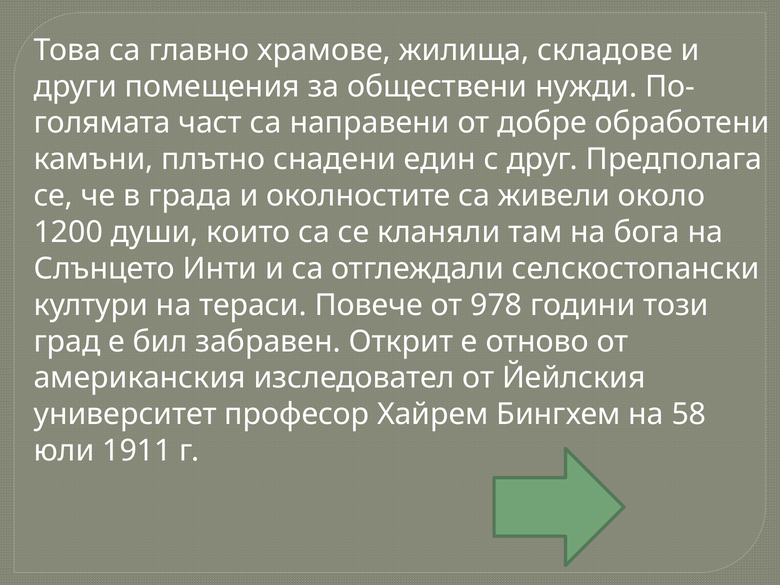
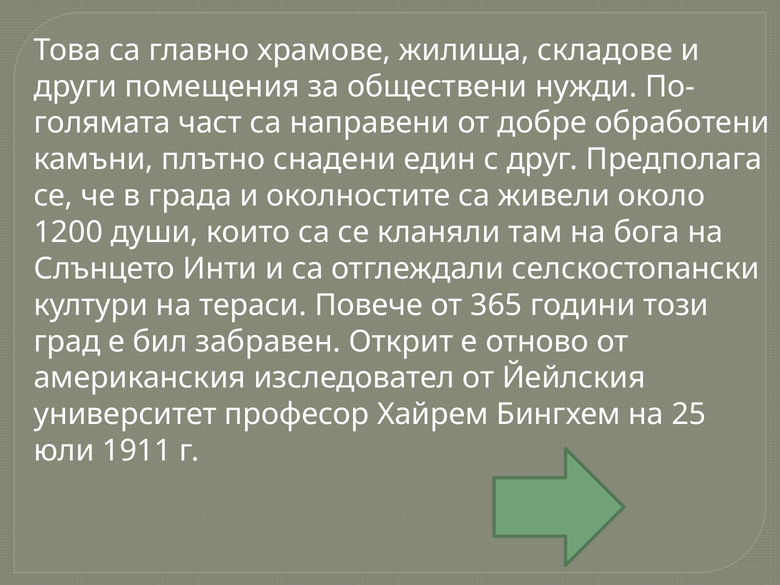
978: 978 -> 365 (496, 305)
58: 58 -> 25 (689, 414)
